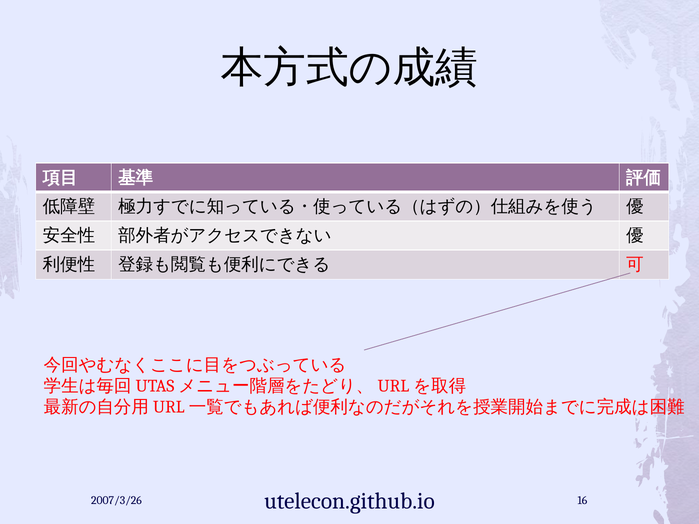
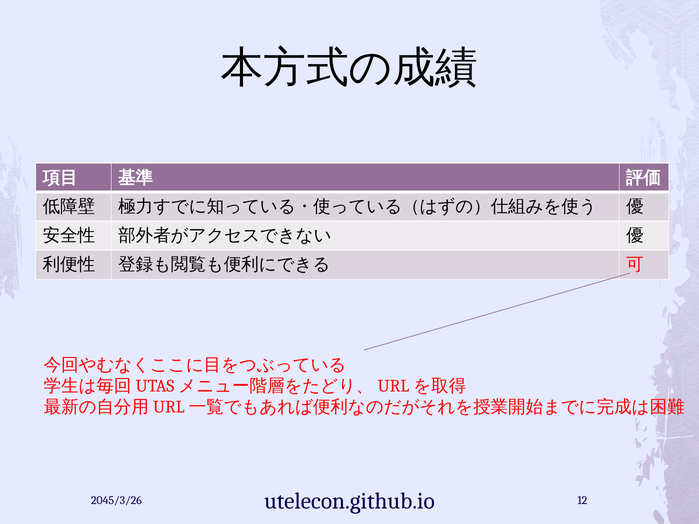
2007/3/26: 2007/3/26 -> 2045/3/26 (116, 501)
16: 16 -> 12 (582, 501)
